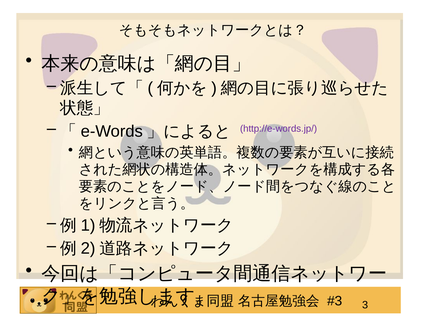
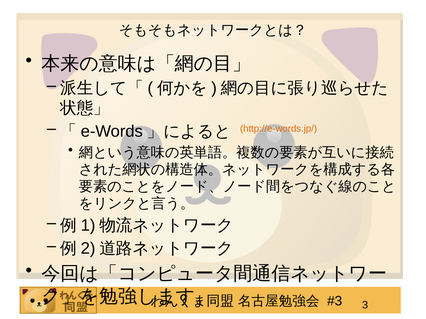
http://e-words.jp/ colour: purple -> orange (279, 129)
